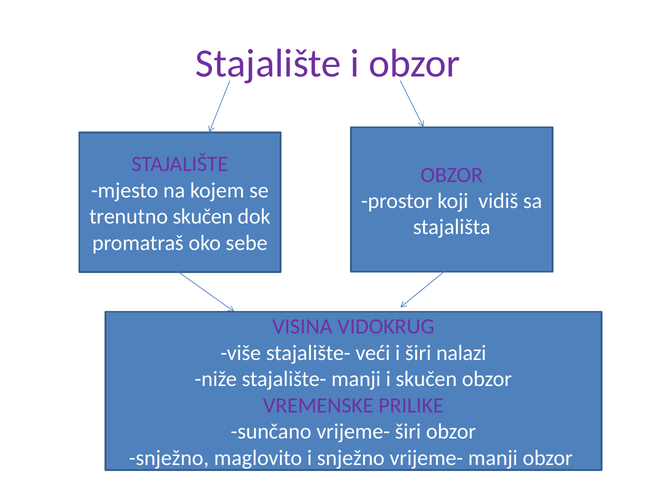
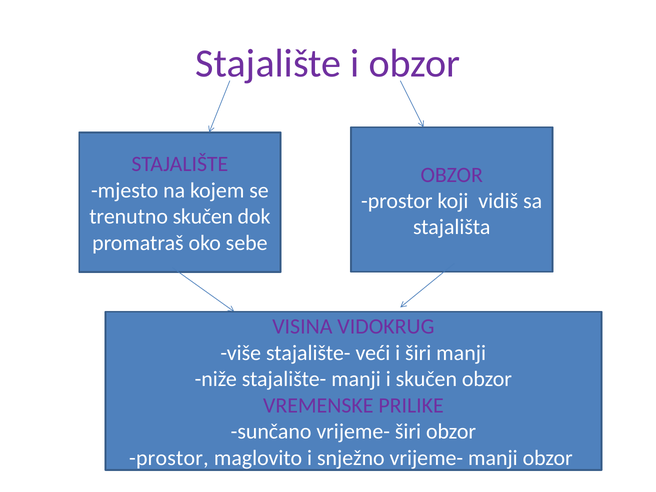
širi nalazi: nalazi -> manji (461, 353)
snježno: snježno -> prostor (169, 458)
